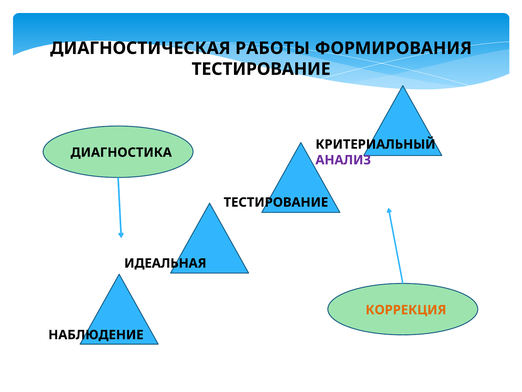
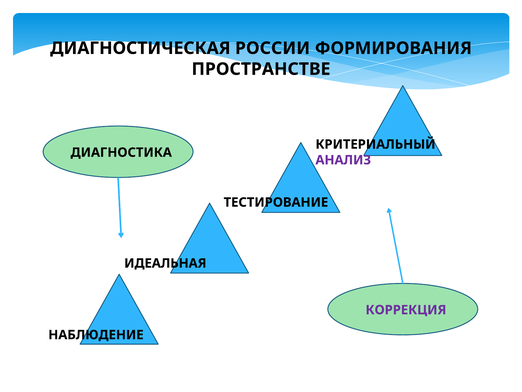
РАБОТЫ: РАБОТЫ -> РОССИИ (273, 48)
ТЕСТИРОВАНИЕ: ТЕСТИРОВАНИЕ -> ПРОСТРАНСТВЕ (261, 69)
КОРРЕКЦИЯ colour: orange -> purple (406, 310)
